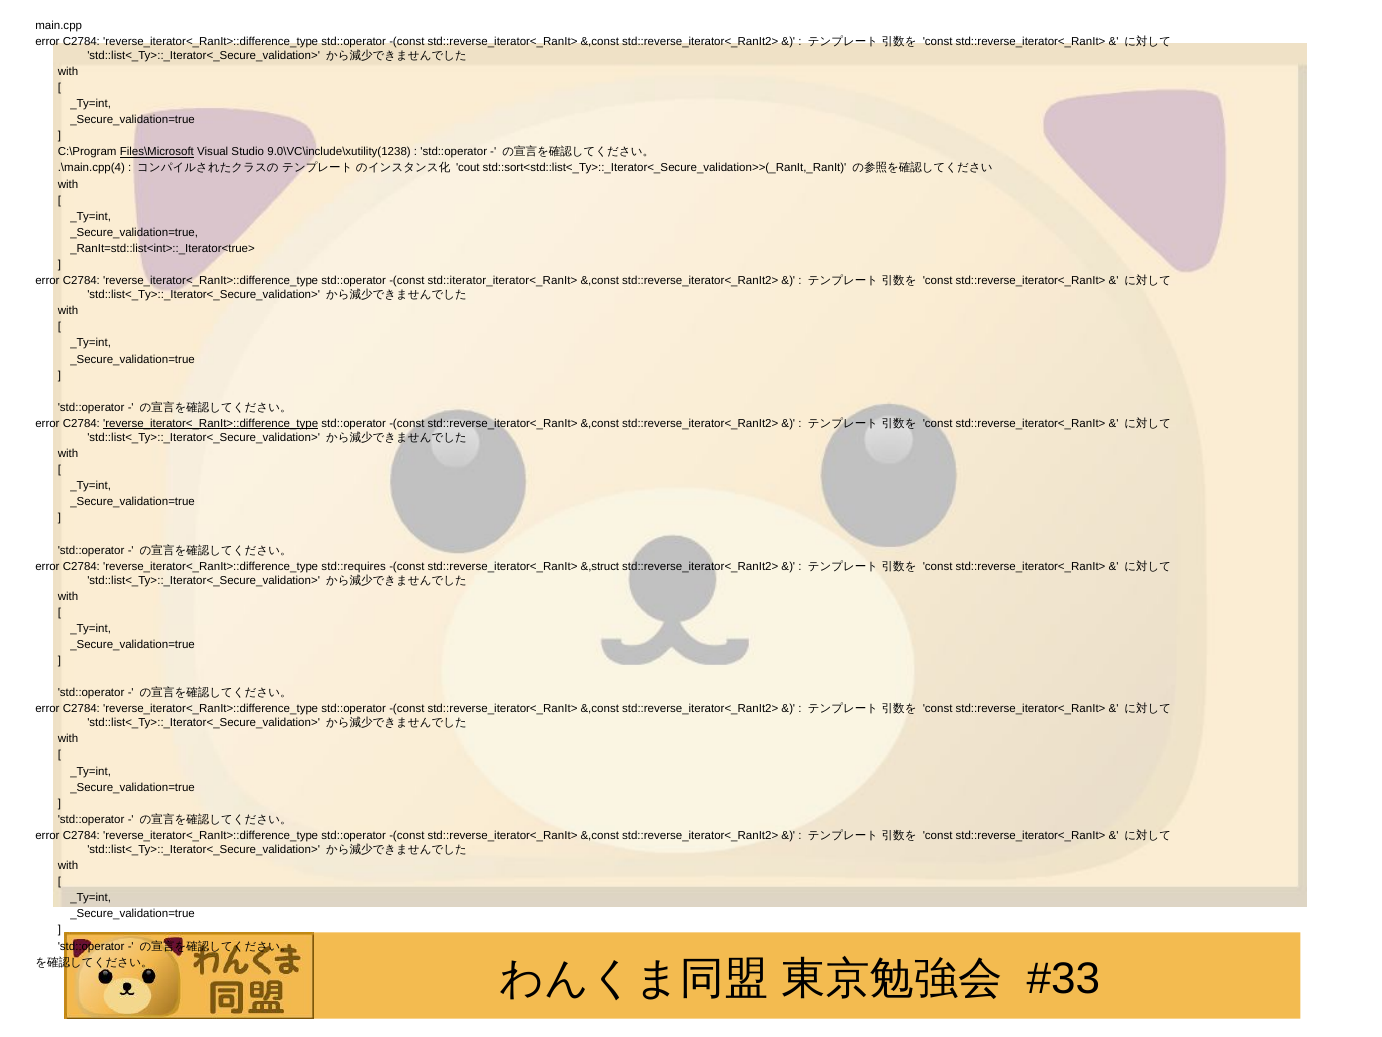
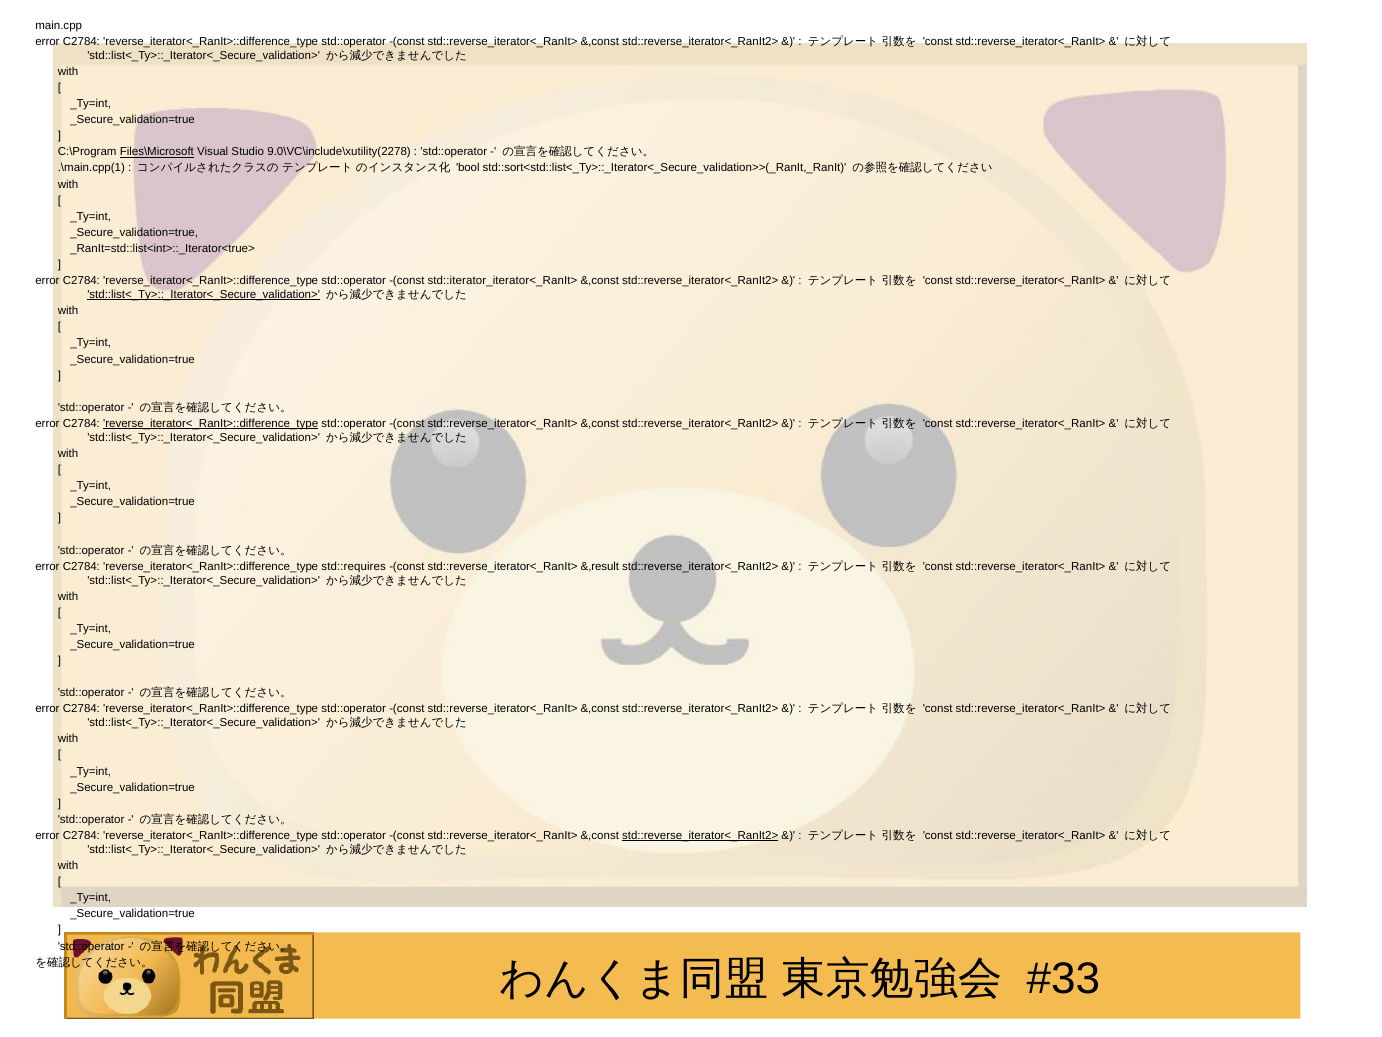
9.0\VC\include\xutility(1238: 9.0\VC\include\xutility(1238 -> 9.0\VC\include\xutility(2278 (339, 152)
.\main.cpp(4: .\main.cpp(4 -> .\main.cpp(1 (91, 168)
cout: cout -> bool (468, 168)
std::list<_Ty>::_Iterator<_Secure_validation> underline: none -> present (204, 295)
&,struct: &,struct -> &,result (600, 566)
std::reverse_iterator<_RanIt2> underline: none -> present (700, 835)
